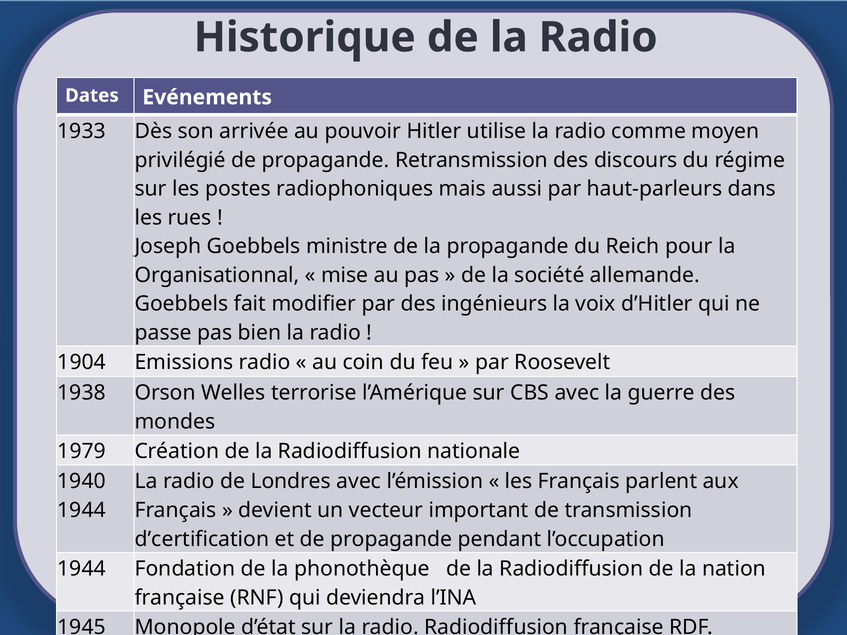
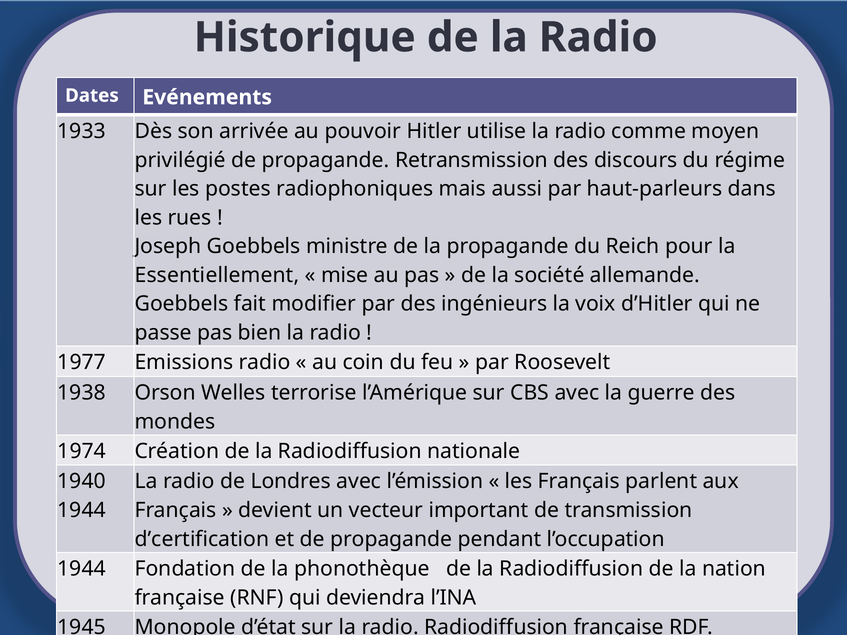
Organisationnal: Organisationnal -> Essentiellement (217, 275)
1904: 1904 -> 1977 (82, 363)
1979: 1979 -> 1974 (82, 451)
